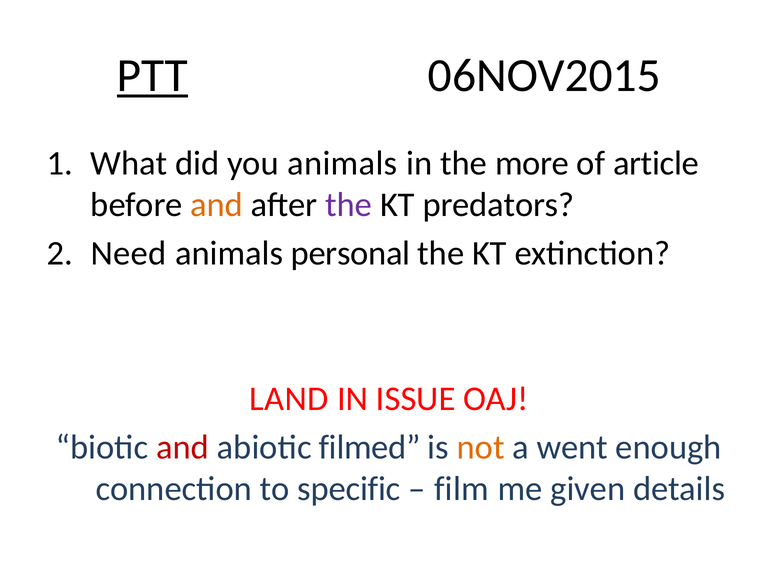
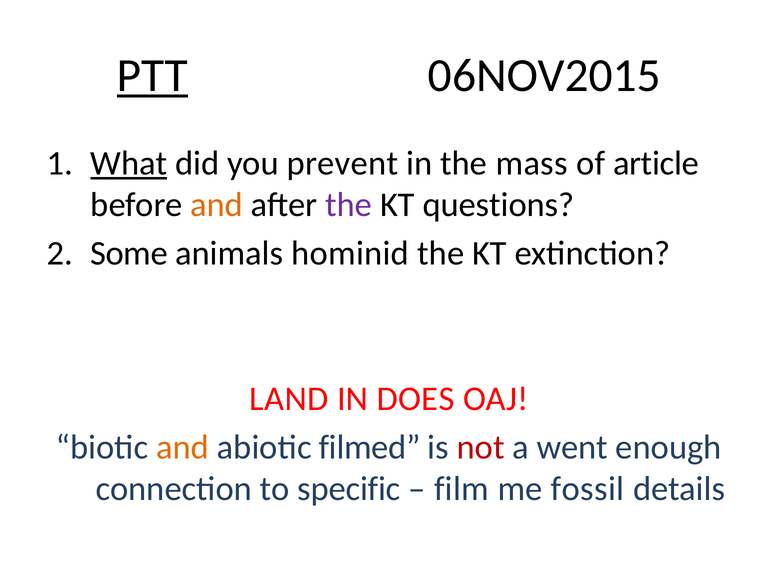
What underline: none -> present (129, 163)
you animals: animals -> prevent (342, 163)
more: more -> mass (532, 163)
predators: predators -> questions (498, 205)
Need: Need -> Some (129, 253)
personal: personal -> hominid (350, 253)
ISSUE: ISSUE -> DOES (416, 399)
and colour: red -> orange (183, 447)
not colour: orange -> red (481, 447)
given: given -> fossil (588, 489)
